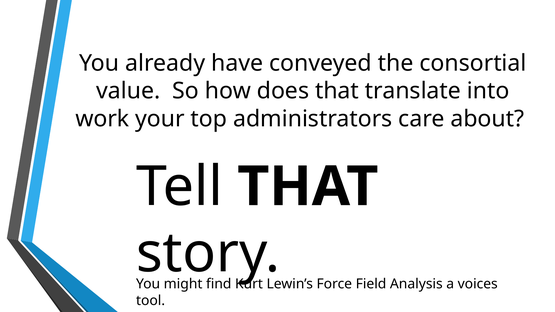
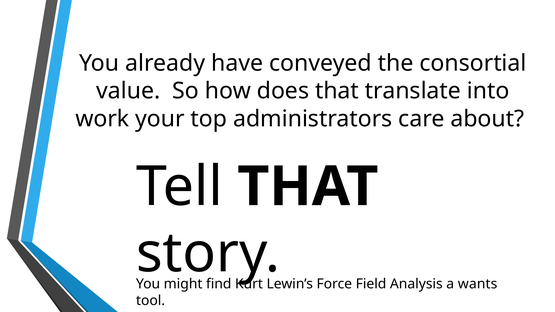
voices: voices -> wants (478, 284)
